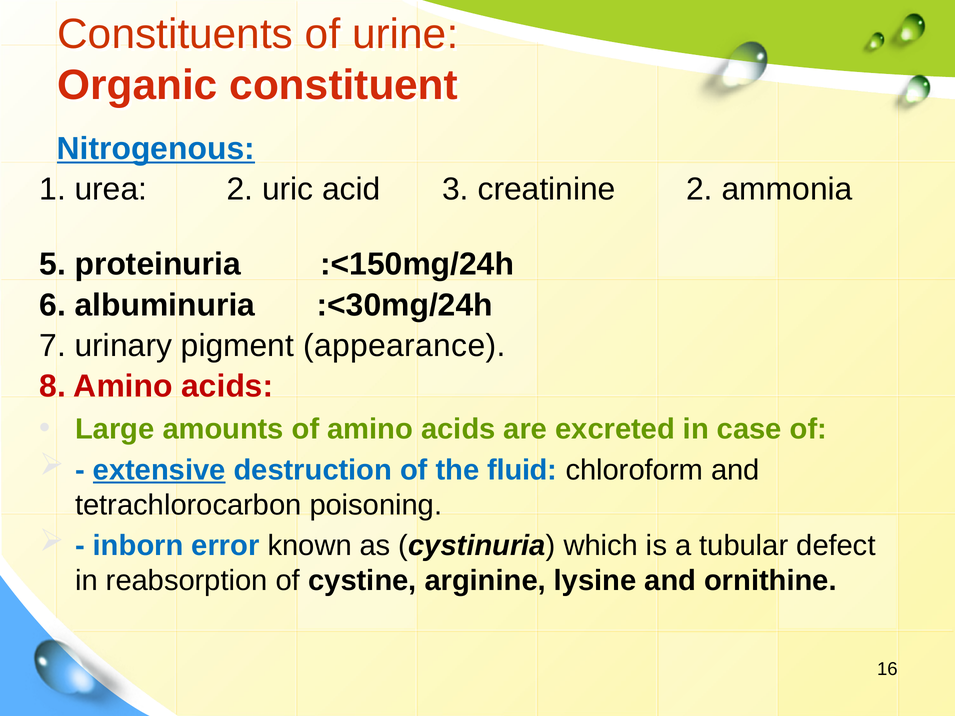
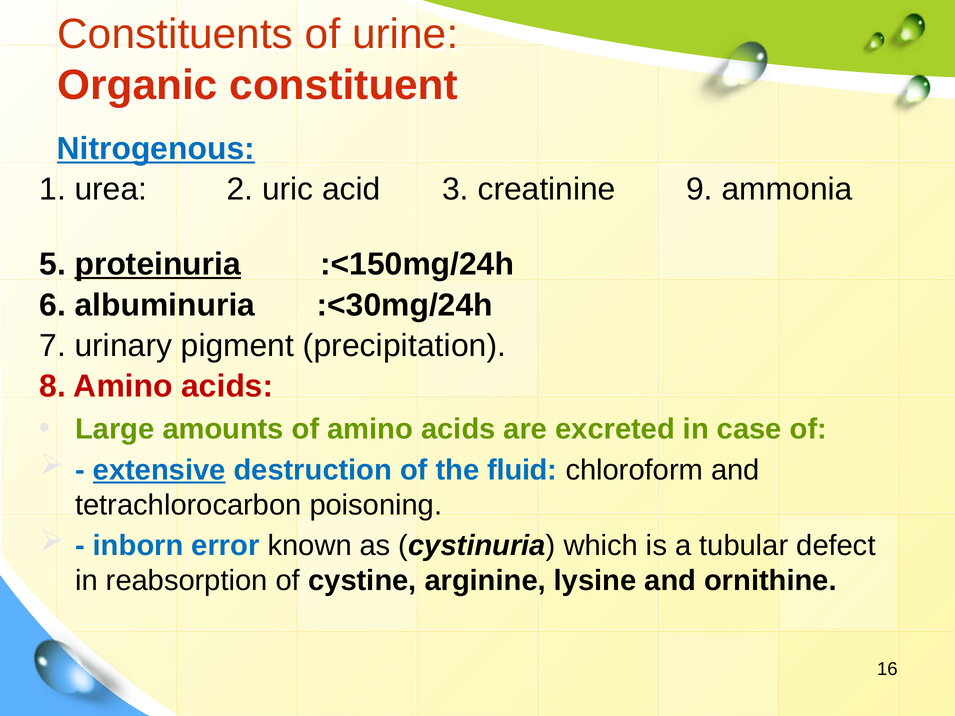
creatinine 2: 2 -> 9 (700, 189)
proteinuria underline: none -> present (158, 264)
appearance: appearance -> precipitation (405, 346)
